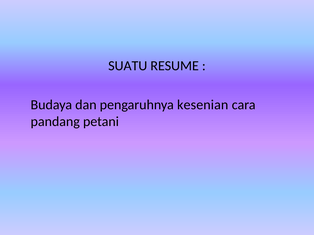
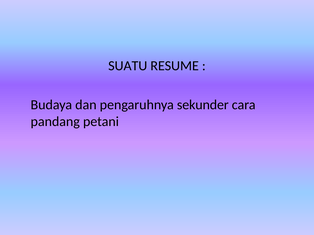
kesenian: kesenian -> sekunder (203, 105)
